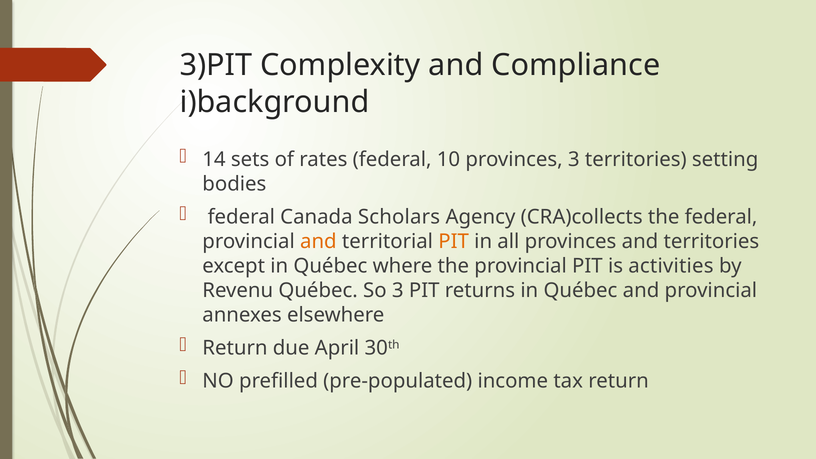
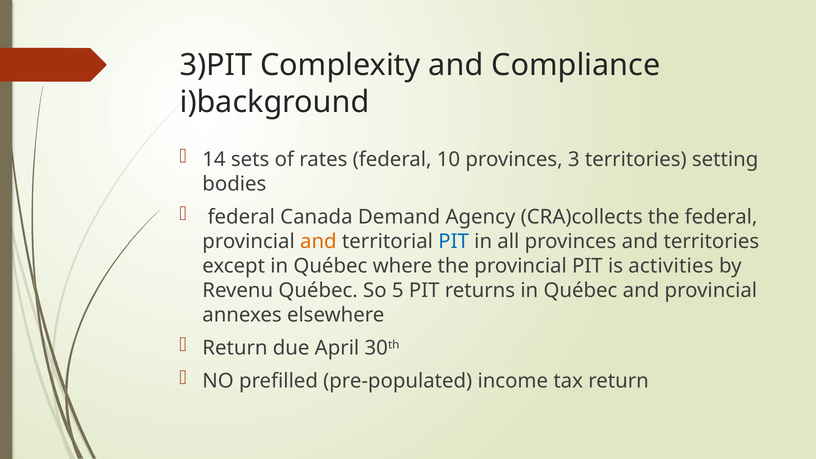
Scholars: Scholars -> Demand (399, 217)
PIT colour: orange -> blue (454, 241)
So 3: 3 -> 5 (398, 290)
